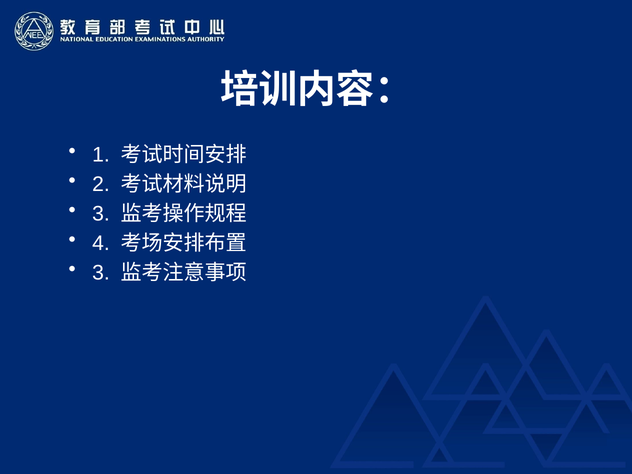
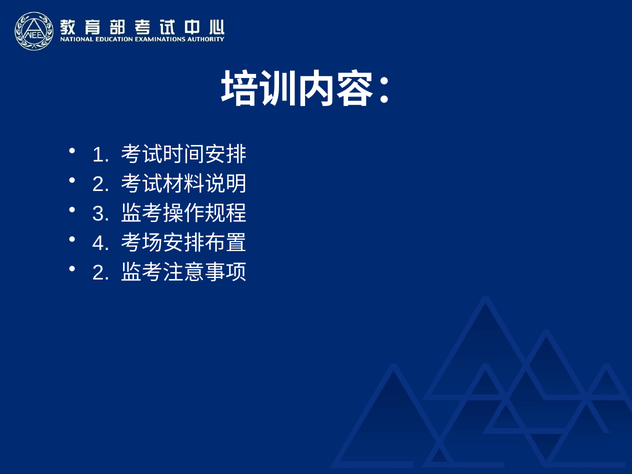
3: 3 -> 2 (101, 273)
